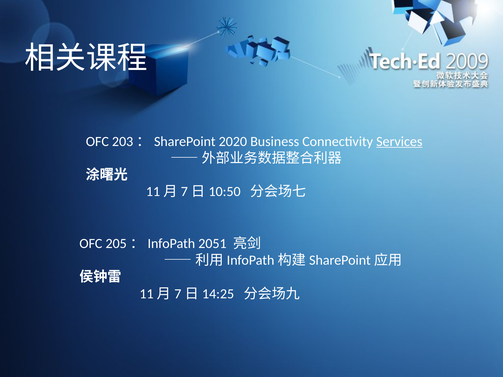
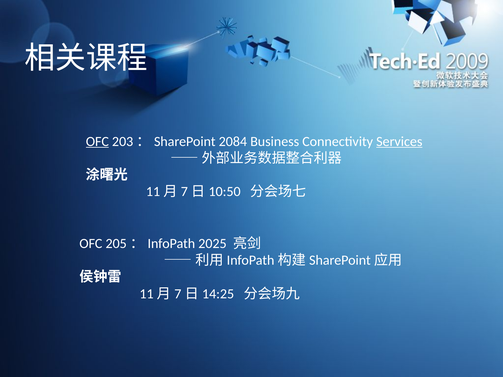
OFC underline: none -> present (97, 141)
2020: 2020 -> 2084 (233, 141)
2051: 2051 -> 2025 (212, 244)
